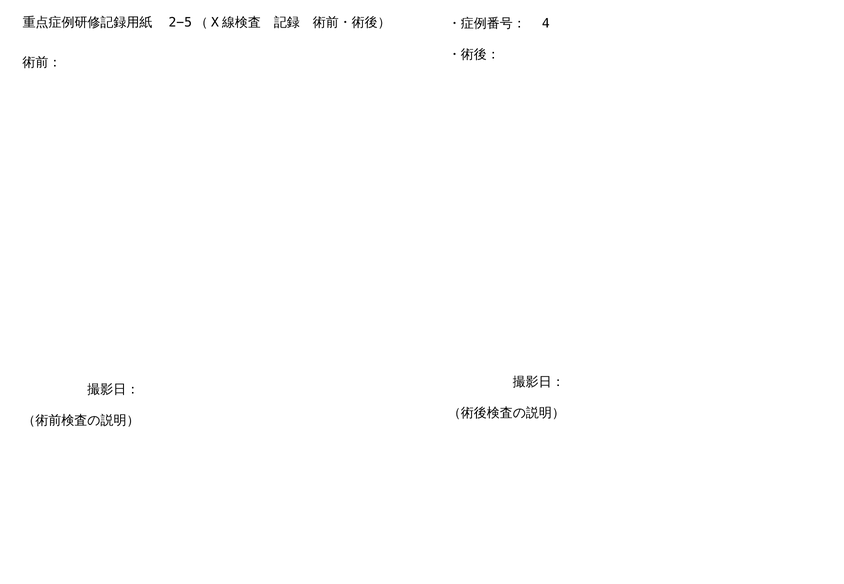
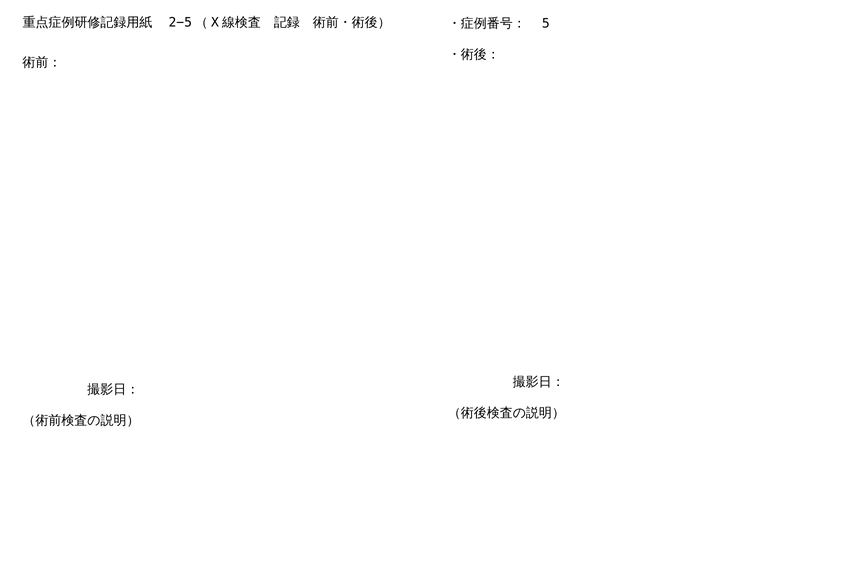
4: 4 -> 5 (546, 24)
